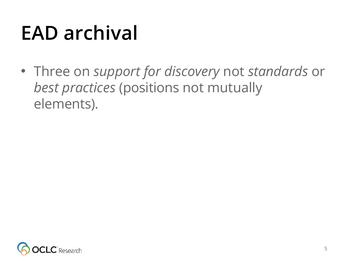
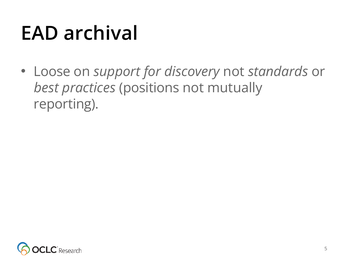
Three: Three -> Loose (52, 72)
elements: elements -> reporting (66, 104)
